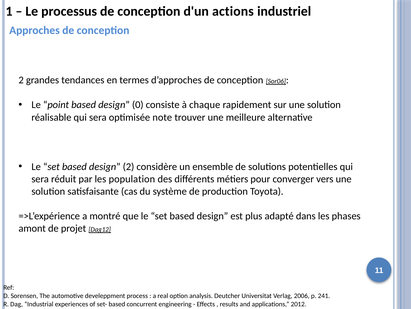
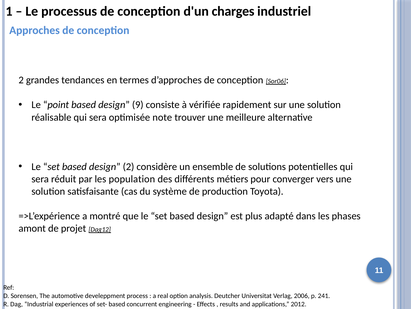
actions: actions -> charges (233, 11)
0: 0 -> 9 (138, 105)
chaque: chaque -> vérifiée (205, 105)
